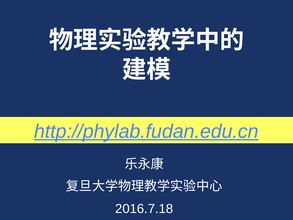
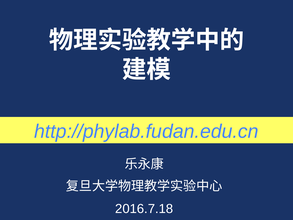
http://phylab.fudan.edu.cn underline: present -> none (146, 131)
